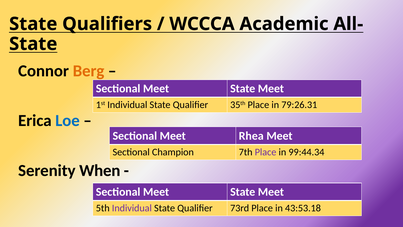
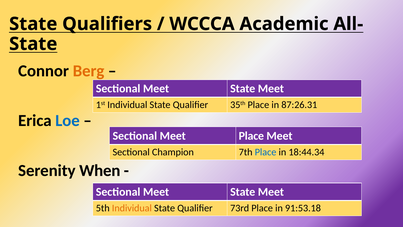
79:26.31: 79:26.31 -> 87:26.31 (299, 105)
Meet Rhea: Rhea -> Place (251, 136)
Place colour: purple -> blue (266, 152)
99:44.34: 99:44.34 -> 18:44.34 (306, 152)
Individual colour: purple -> orange (132, 208)
43:53.18: 43:53.18 -> 91:53.18 (303, 208)
